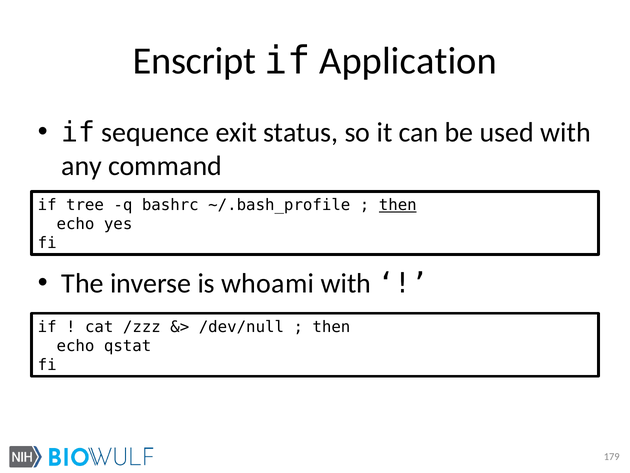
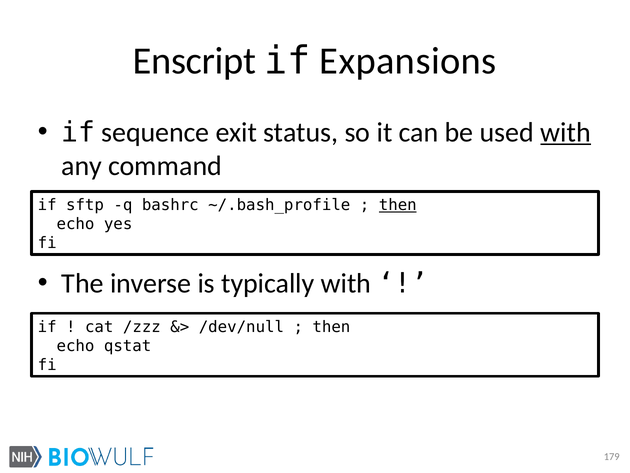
Application: Application -> Expansions (408, 61)
with underline: none -> present (566, 132)
tree: tree -> sftp (85, 205)
whoami: whoami -> typically (268, 283)
